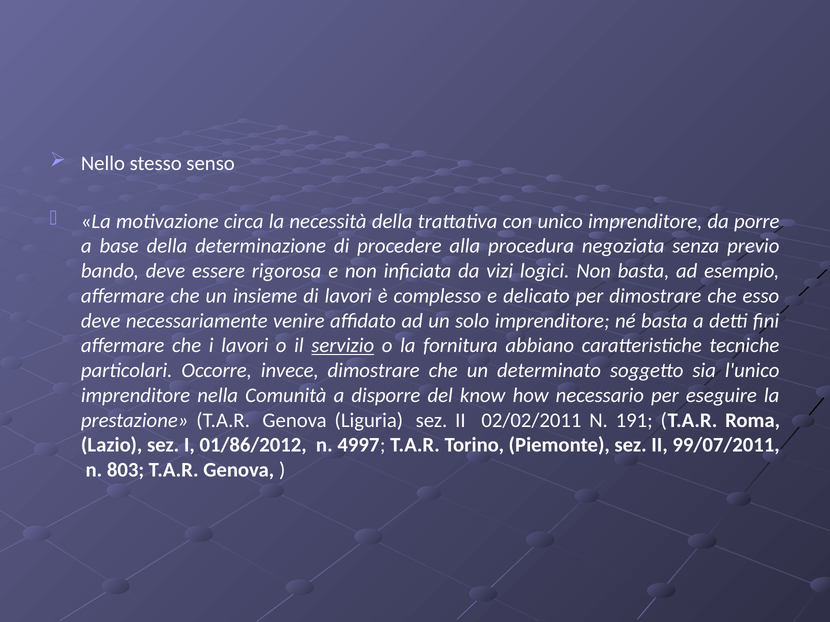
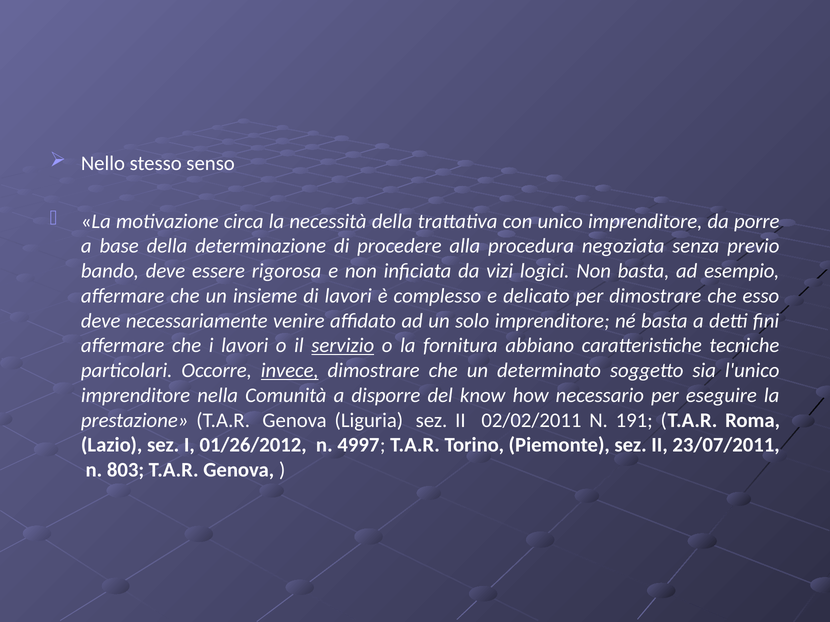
invece underline: none -> present (290, 371)
01/86/2012: 01/86/2012 -> 01/26/2012 (253, 446)
99/07/2011: 99/07/2011 -> 23/07/2011 (726, 446)
